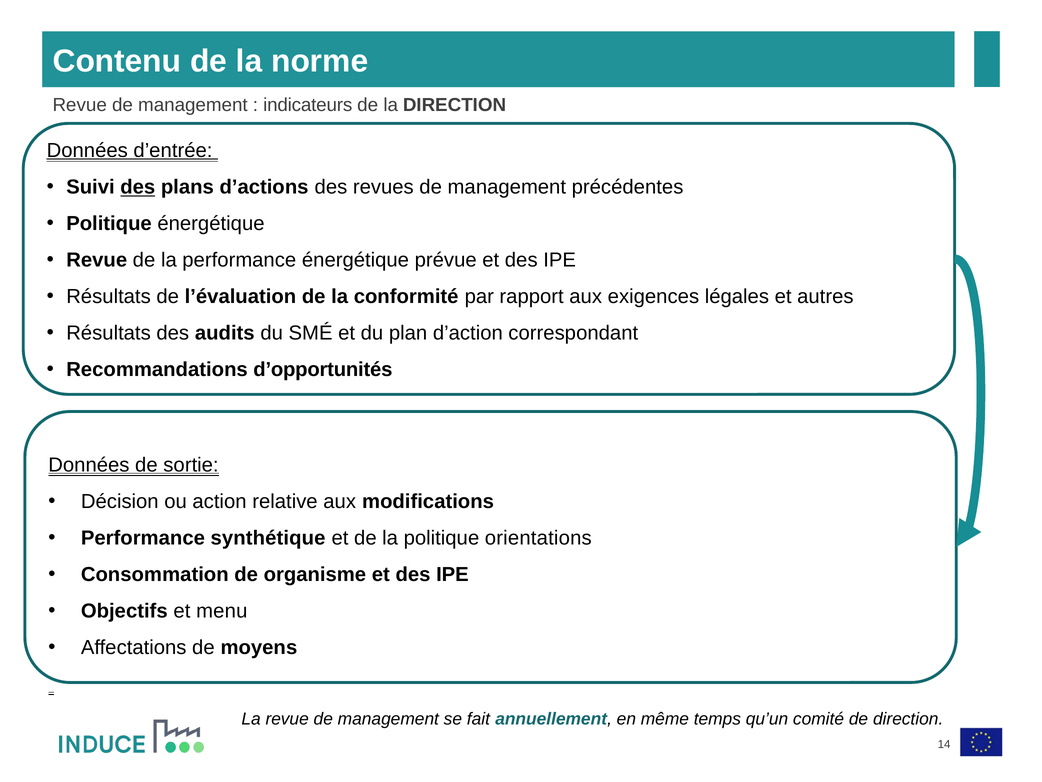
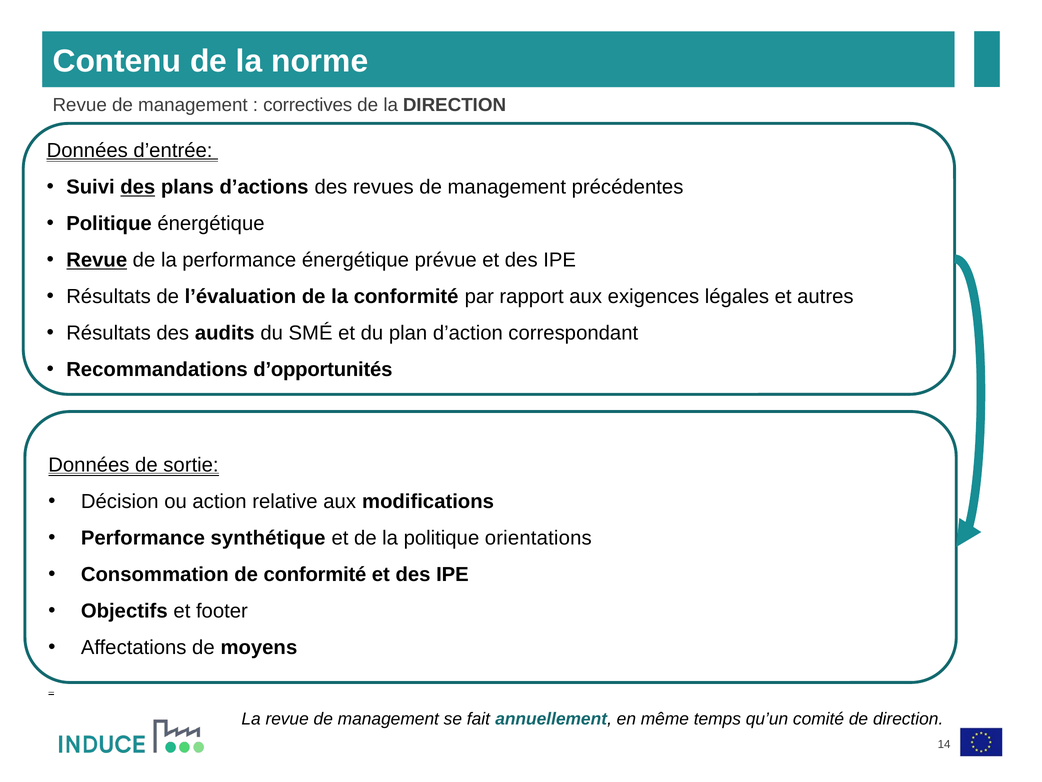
indicateurs: indicateurs -> correctives (308, 105)
Revue underline: none -> present (97, 260)
de organisme: organisme -> conformité (315, 574)
menu: menu -> footer (222, 611)
